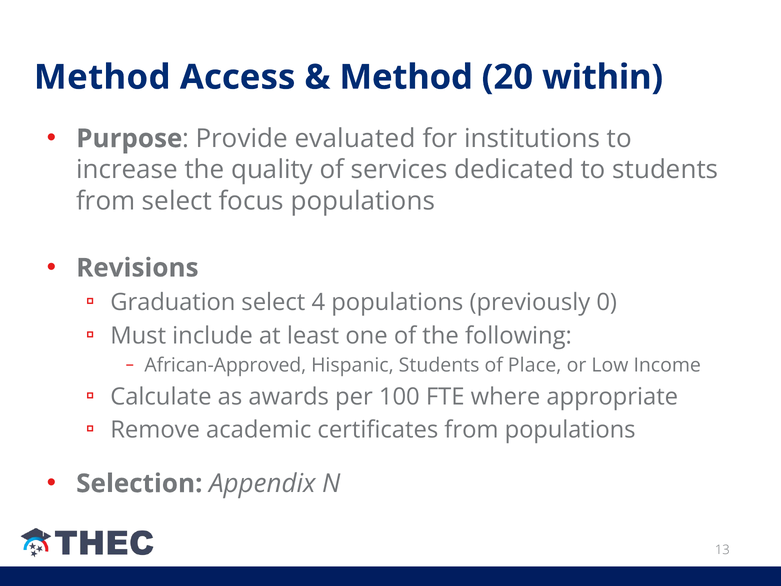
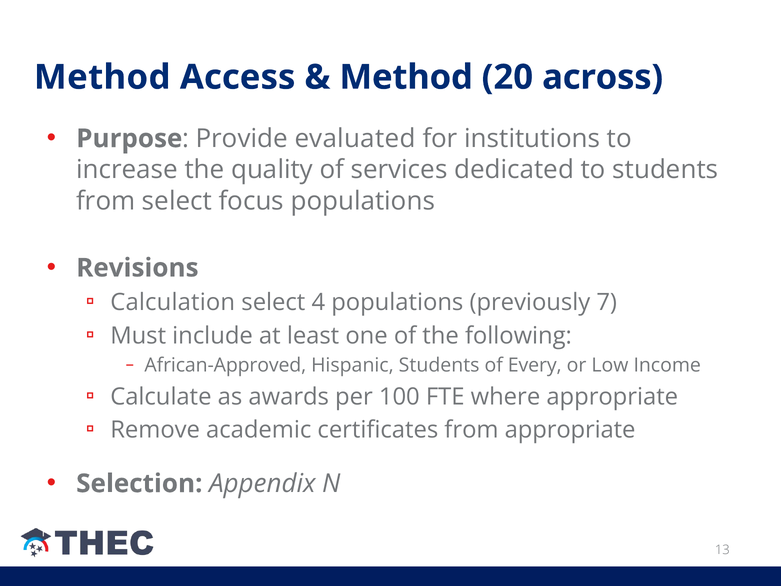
within: within -> across (603, 77)
Graduation: Graduation -> Calculation (173, 302)
0: 0 -> 7 (607, 302)
Place: Place -> Every (535, 365)
from populations: populations -> appropriate (570, 430)
